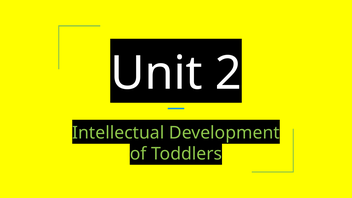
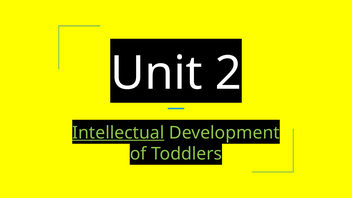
Intellectual underline: none -> present (118, 133)
